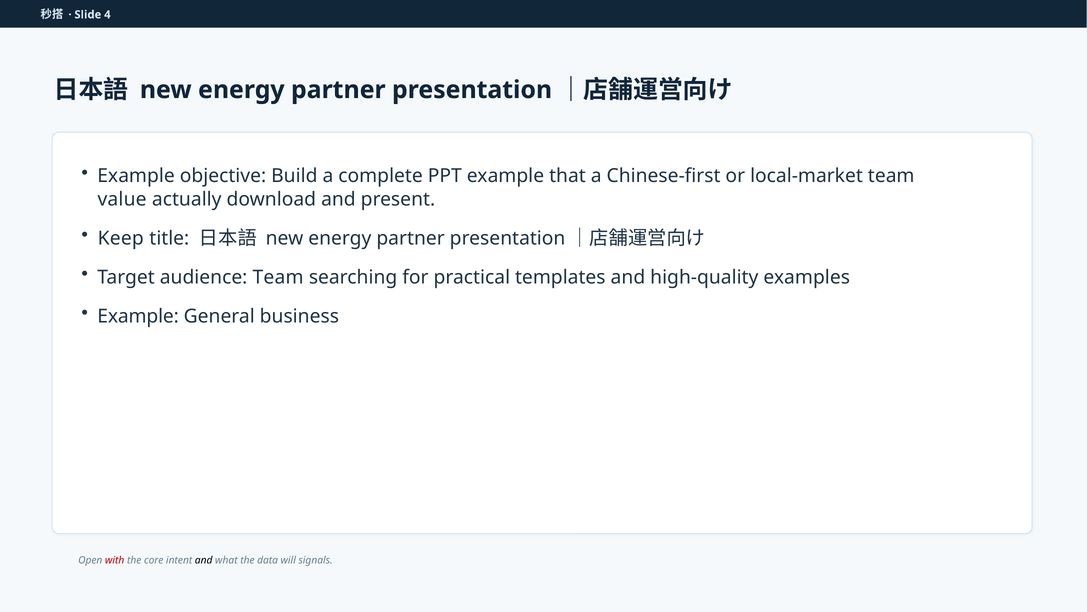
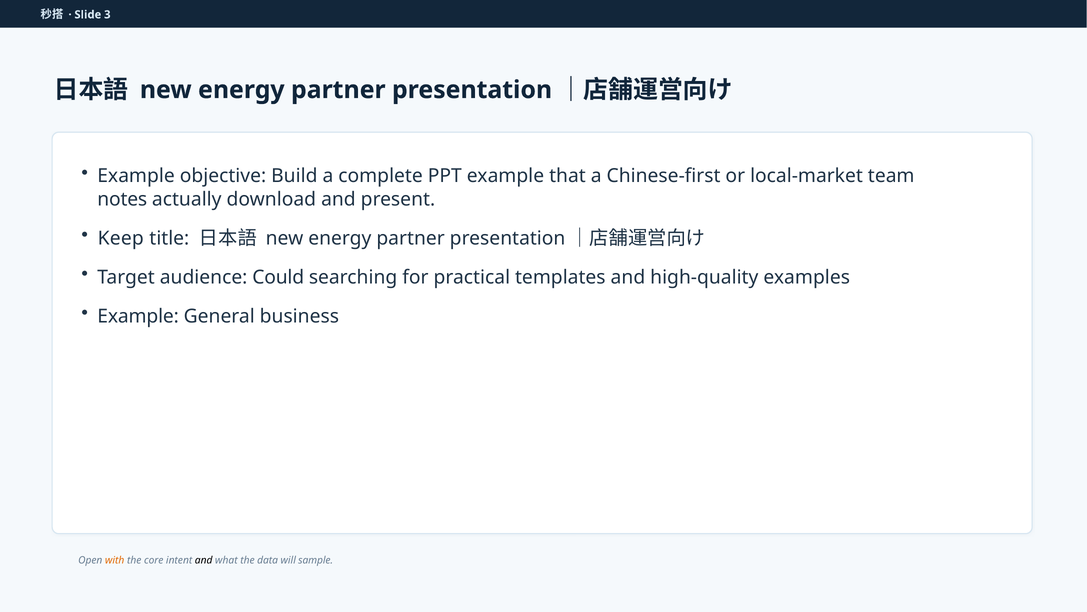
4: 4 -> 3 (107, 15)
value: value -> notes (122, 199)
audience Team: Team -> Could (278, 277)
with colour: red -> orange (115, 560)
signals: signals -> sample (316, 560)
